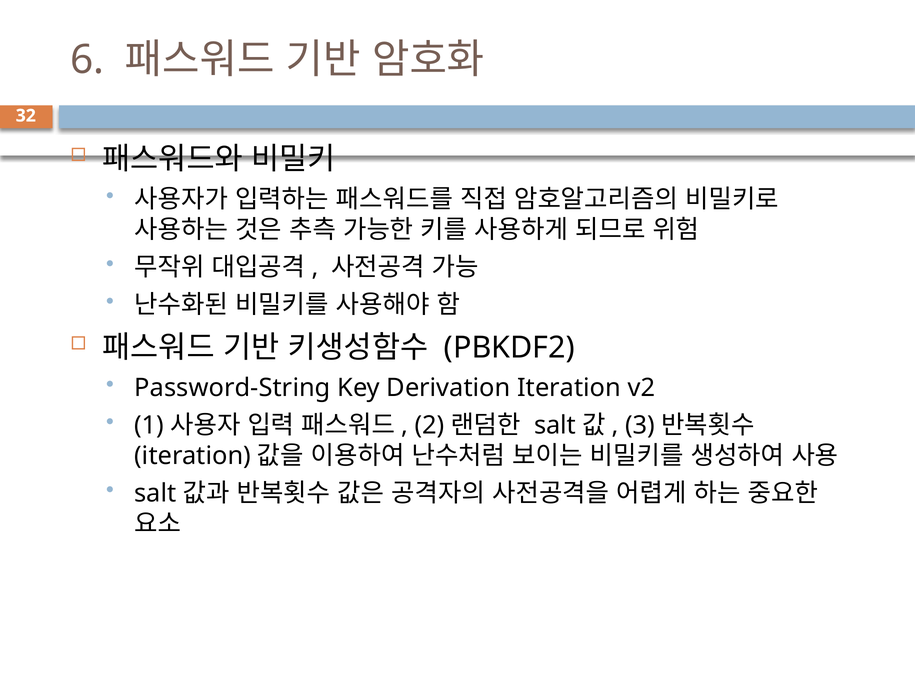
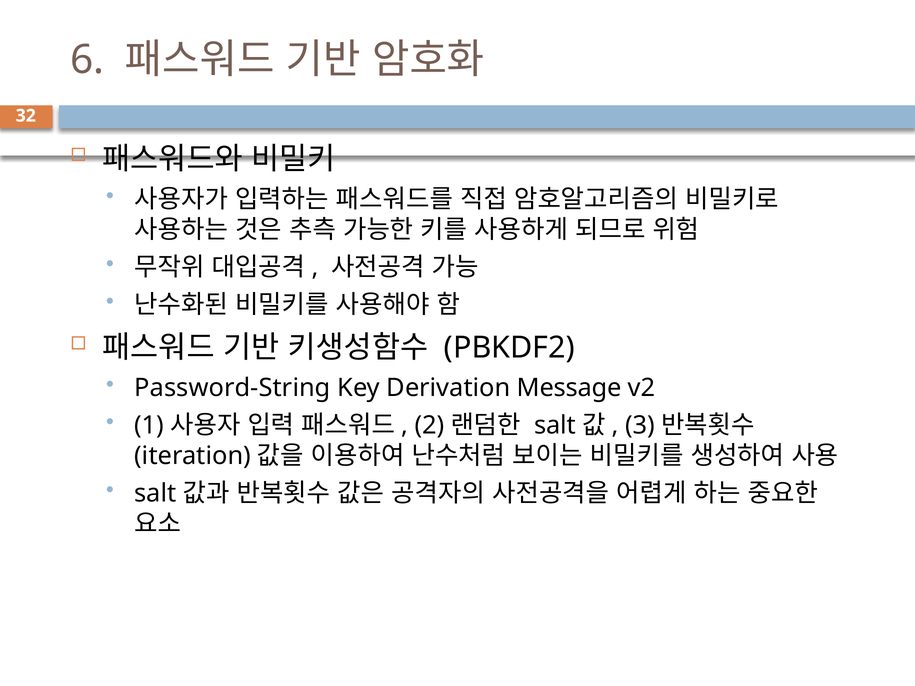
Derivation Iteration: Iteration -> Message (569, 388)
